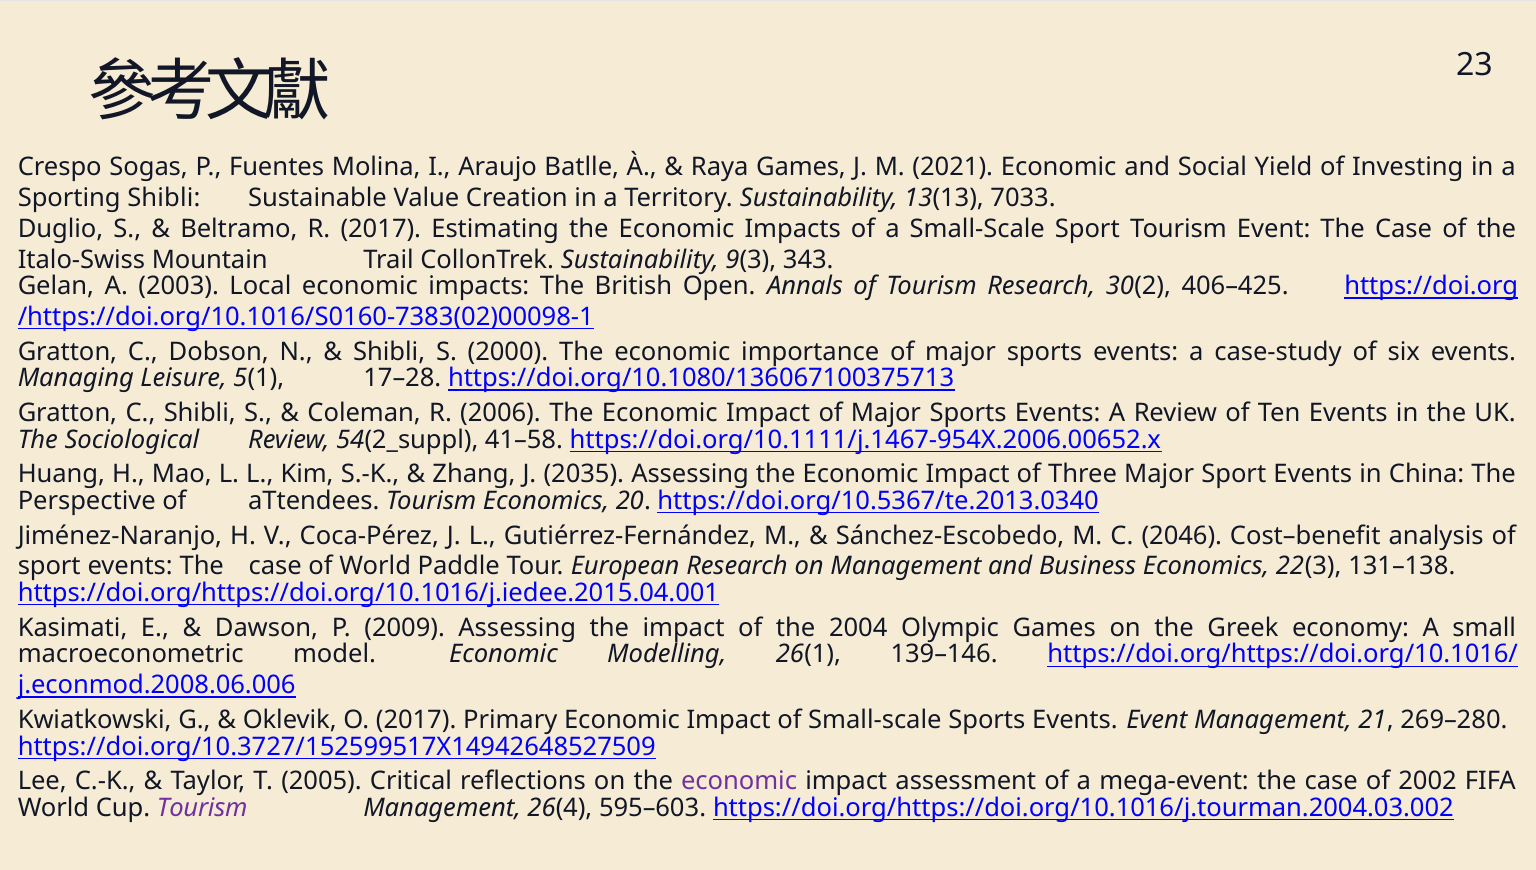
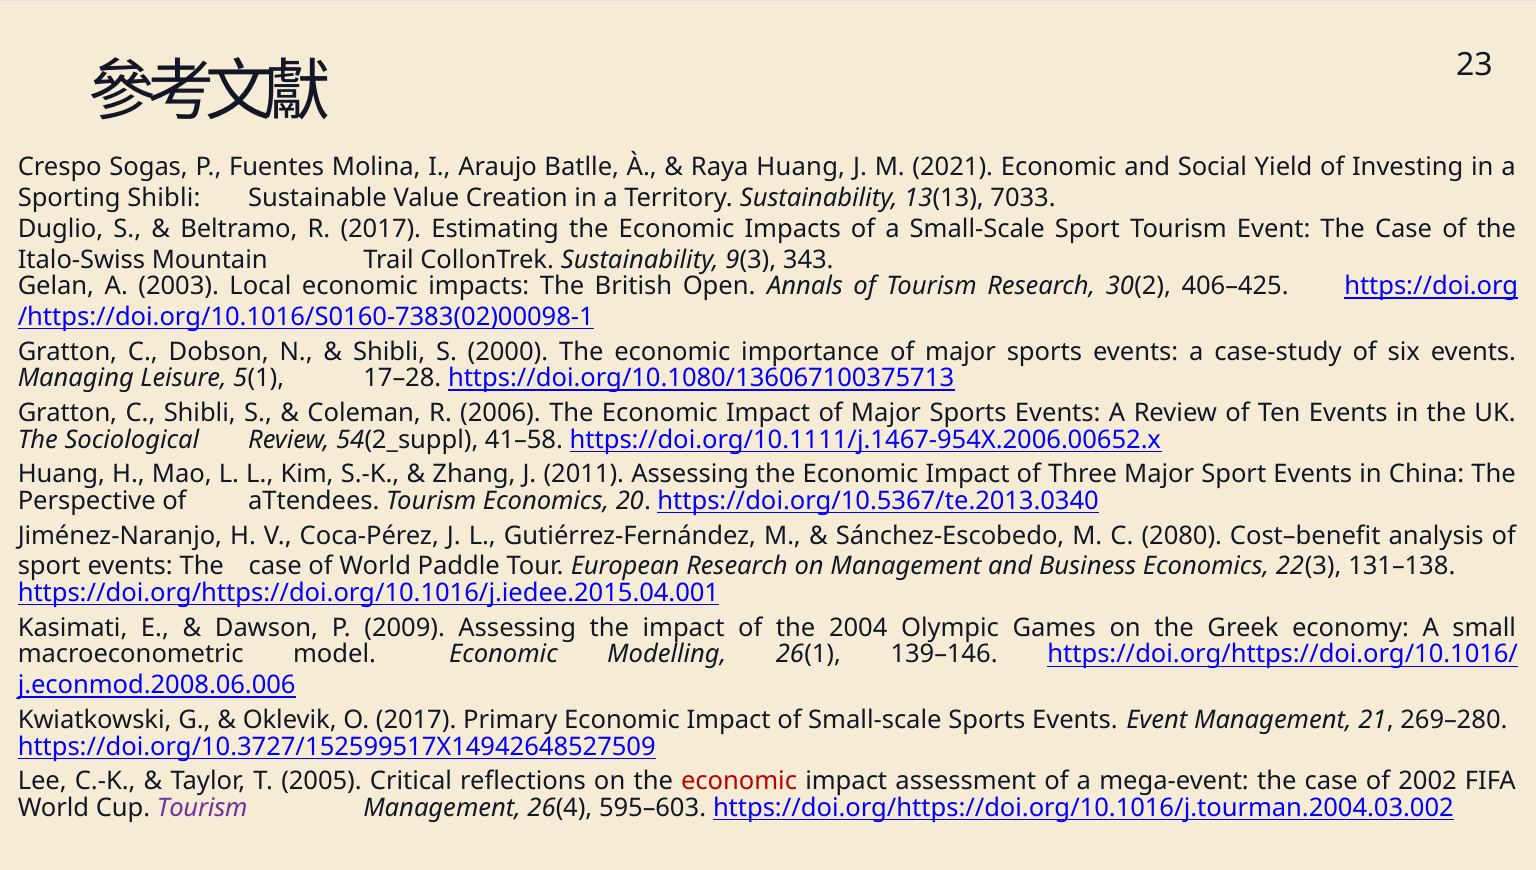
Raya Games: Games -> Huang (801, 168)
2035: 2035 -> 2011 (584, 475)
2046: 2046 -> 2080 (1182, 536)
economic colour: purple -> red (739, 782)
